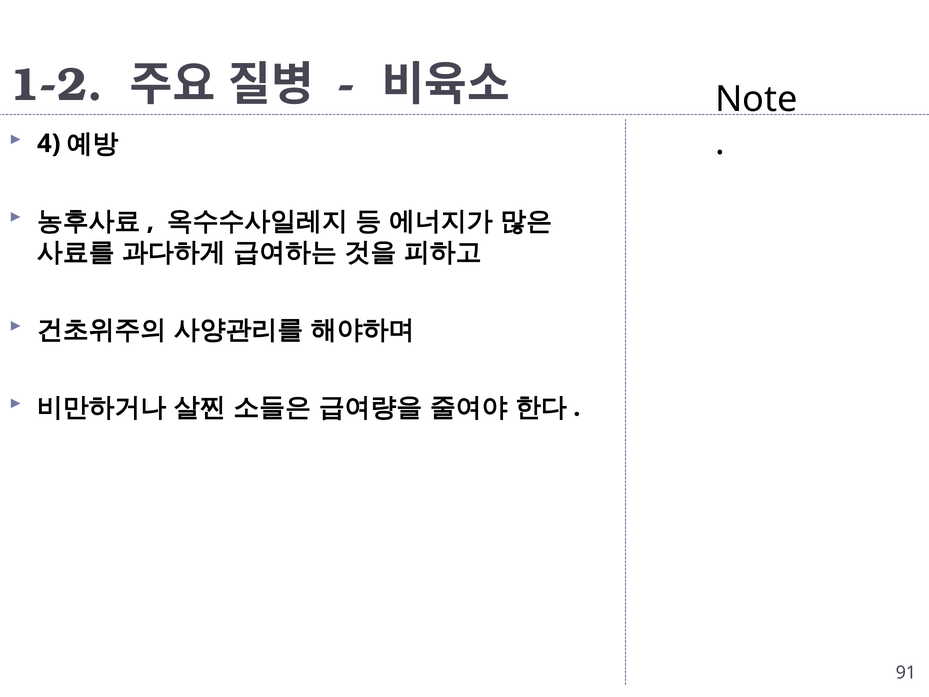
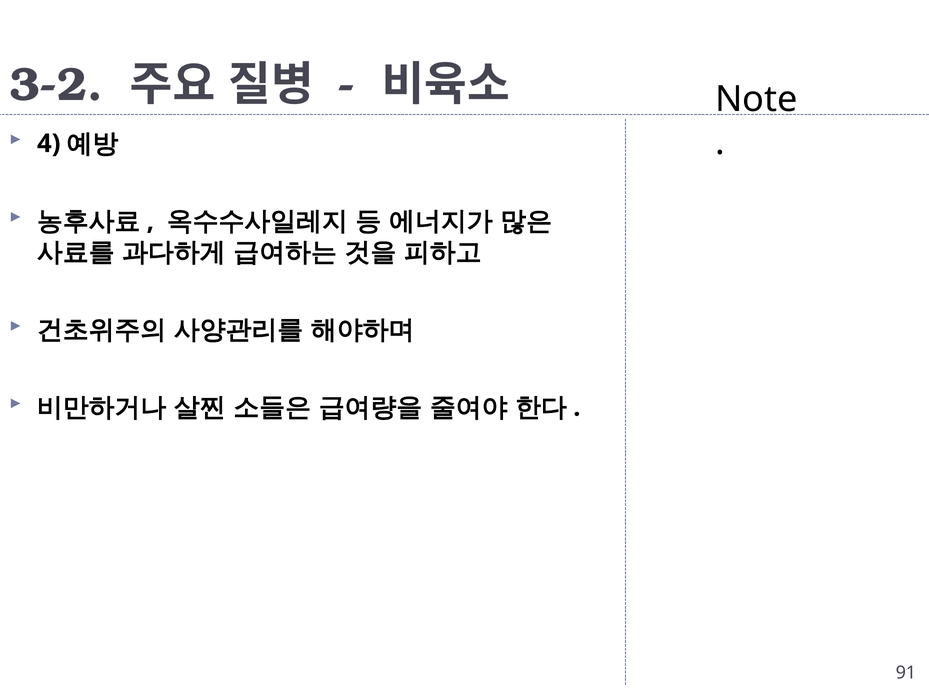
1-2: 1-2 -> 3-2 (56, 85)
